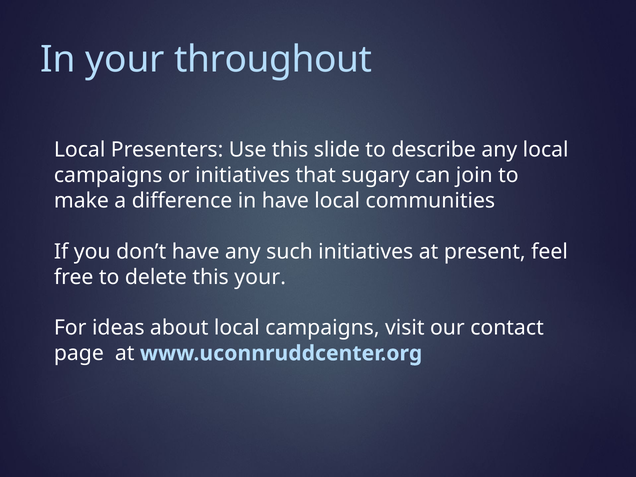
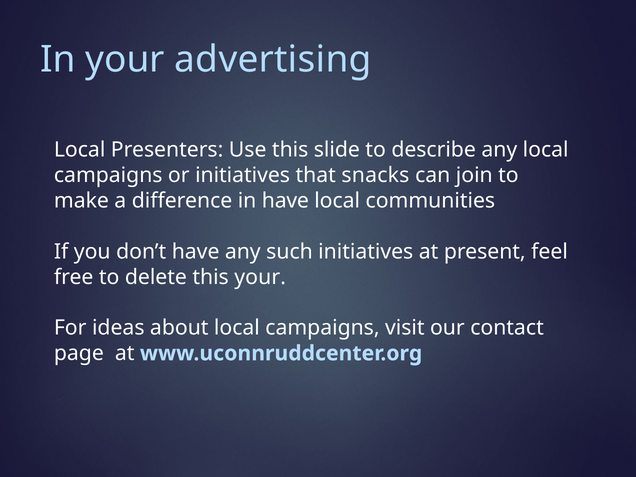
throughout: throughout -> advertising (273, 60)
sugary: sugary -> snacks (375, 175)
